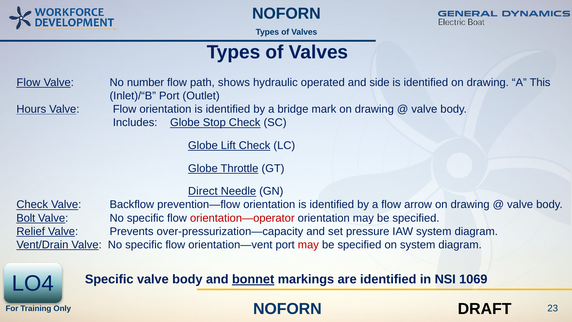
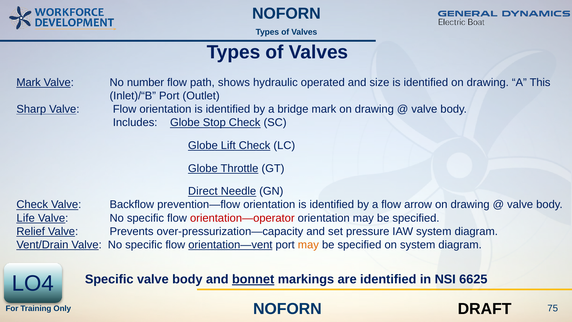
Flow: Flow -> Mark (29, 82)
side: side -> size (379, 82)
Hours: Hours -> Sharp (31, 109)
Bolt: Bolt -> Life (26, 218)
orientation—vent underline: none -> present (230, 245)
may colour: red -> orange (308, 245)
1069: 1069 -> 6625 (473, 279)
23: 23 -> 75 (553, 308)
